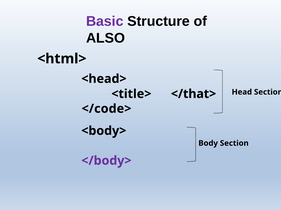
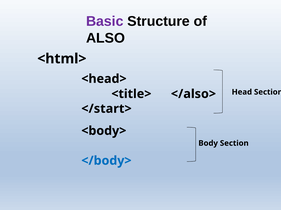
</that>: </that> -> </also> (193, 94)
</code>: </code> -> </start> (106, 109)
</body> colour: purple -> blue (106, 161)
